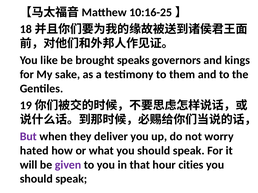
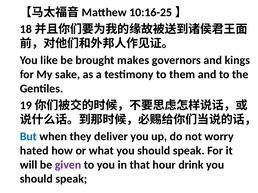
speaks: speaks -> makes (133, 60)
But colour: purple -> blue (28, 137)
cities: cities -> drink (191, 165)
